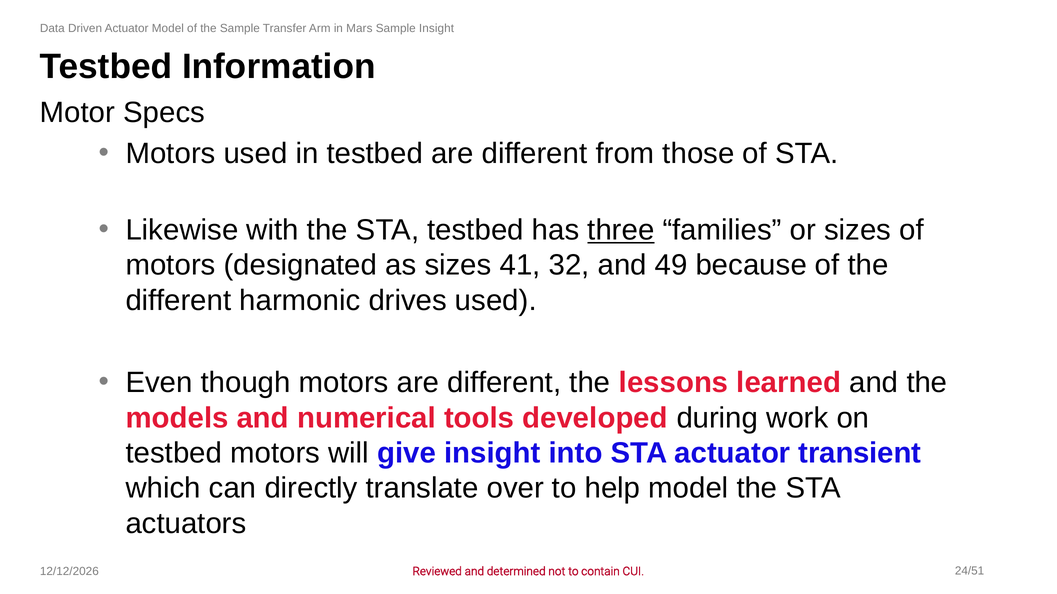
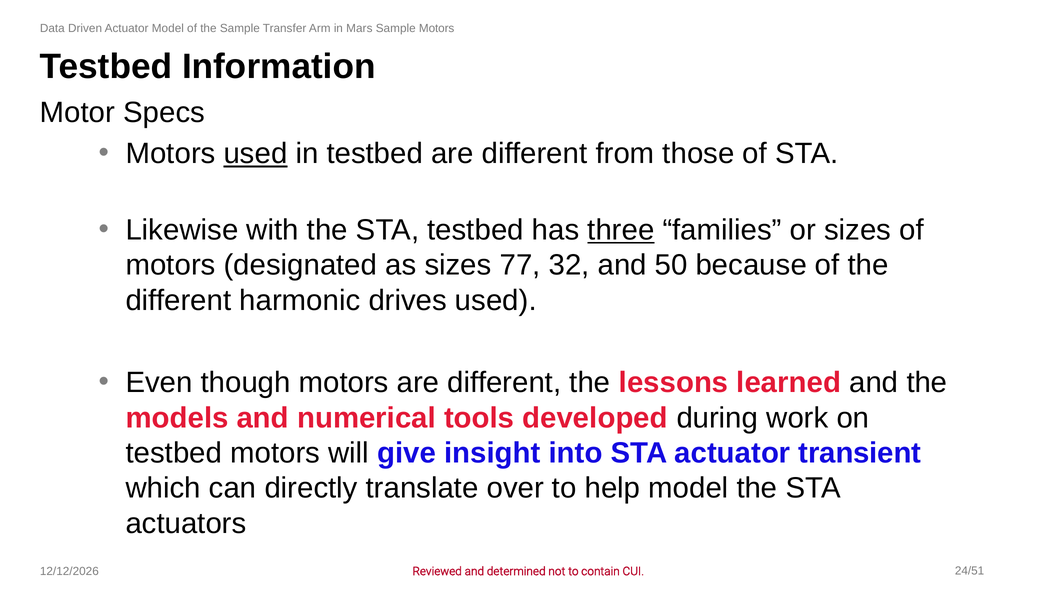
Sample Insight: Insight -> Motors (437, 28)
used underline: none -> present (256, 154)
41: 41 -> 77 (520, 266)
49: 49 -> 50 (671, 266)
